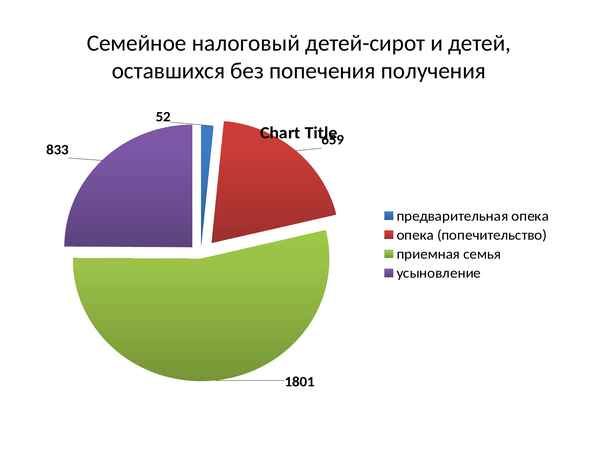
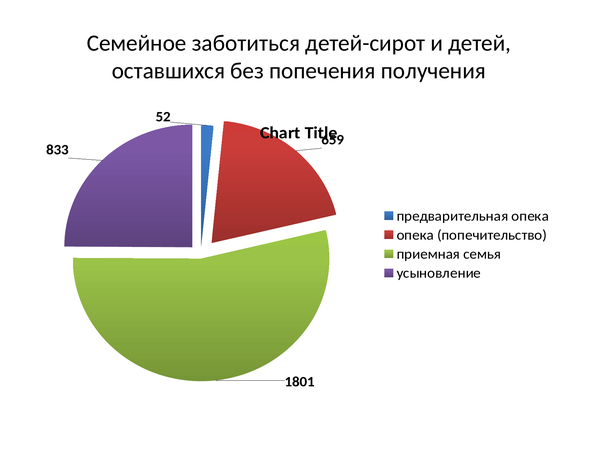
налоговый: налоговый -> заботиться (246, 43)
